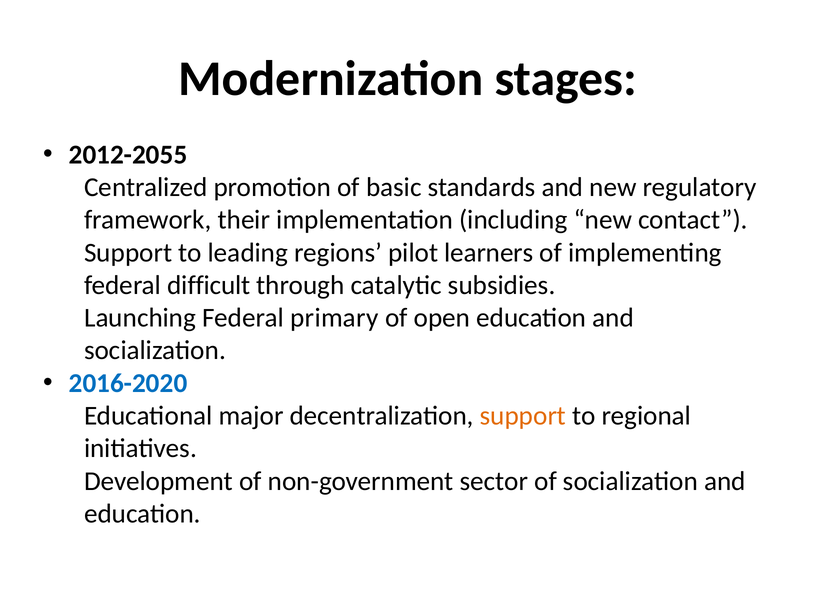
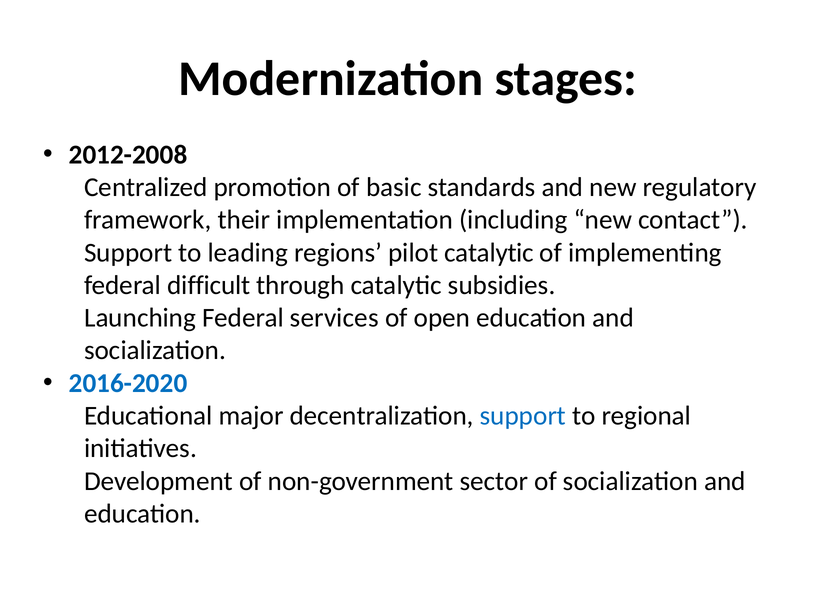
2012-2055: 2012-2055 -> 2012-2008 (128, 155)
pilot learners: learners -> catalytic (489, 253)
primary: primary -> services (334, 318)
support colour: orange -> blue (523, 416)
